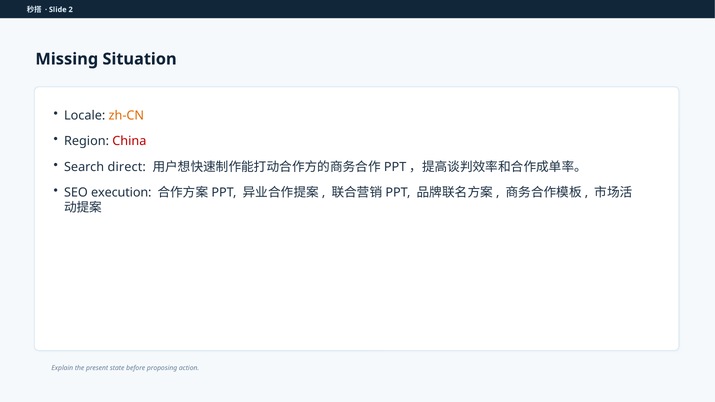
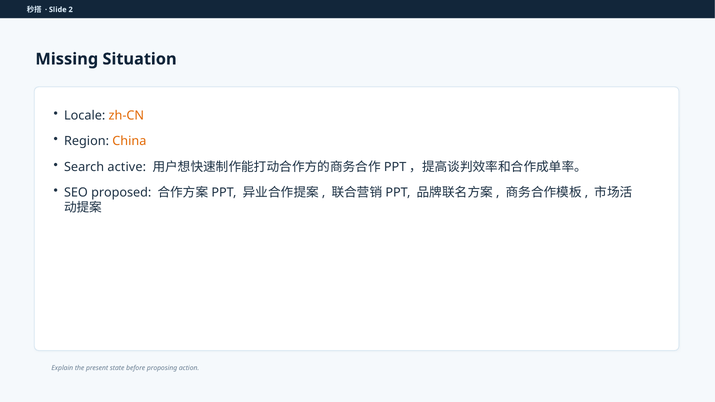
China colour: red -> orange (129, 141)
direct: direct -> active (127, 167)
execution: execution -> proposed (121, 193)
